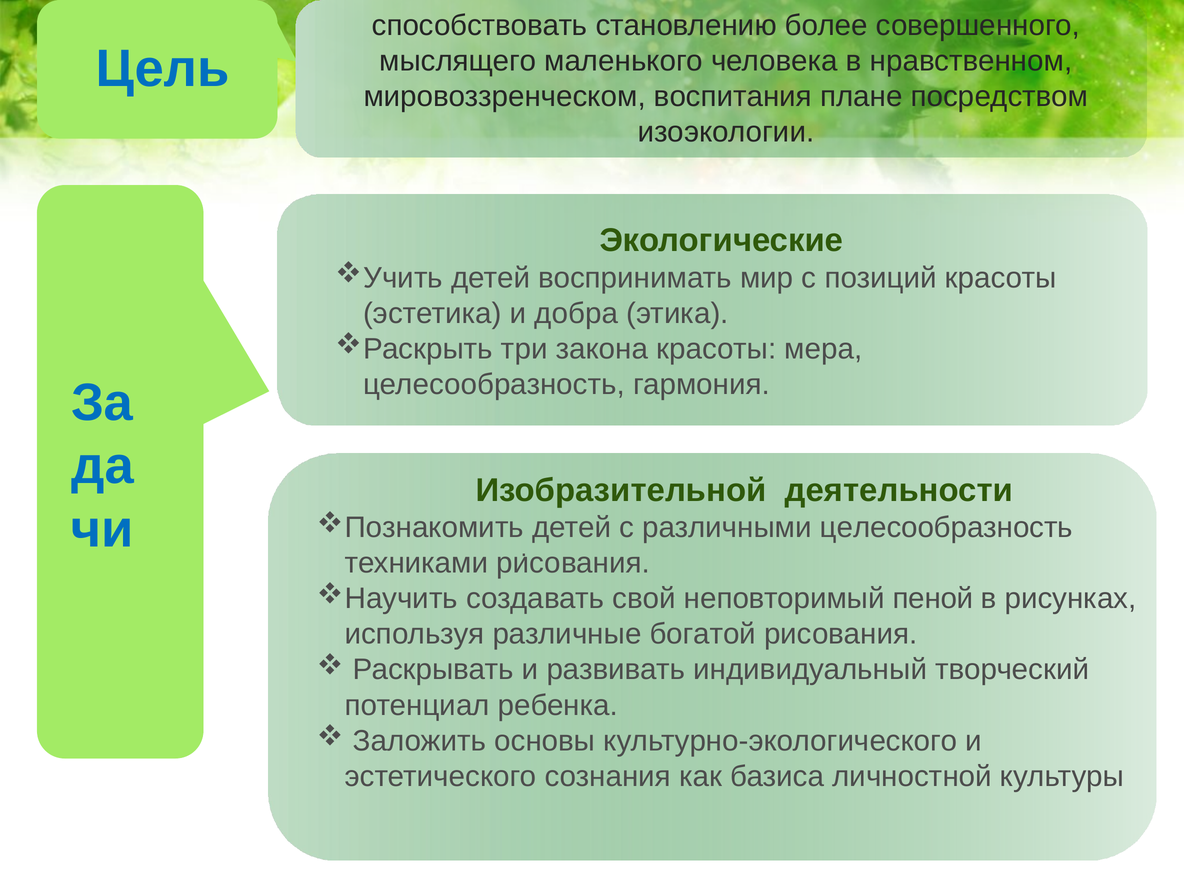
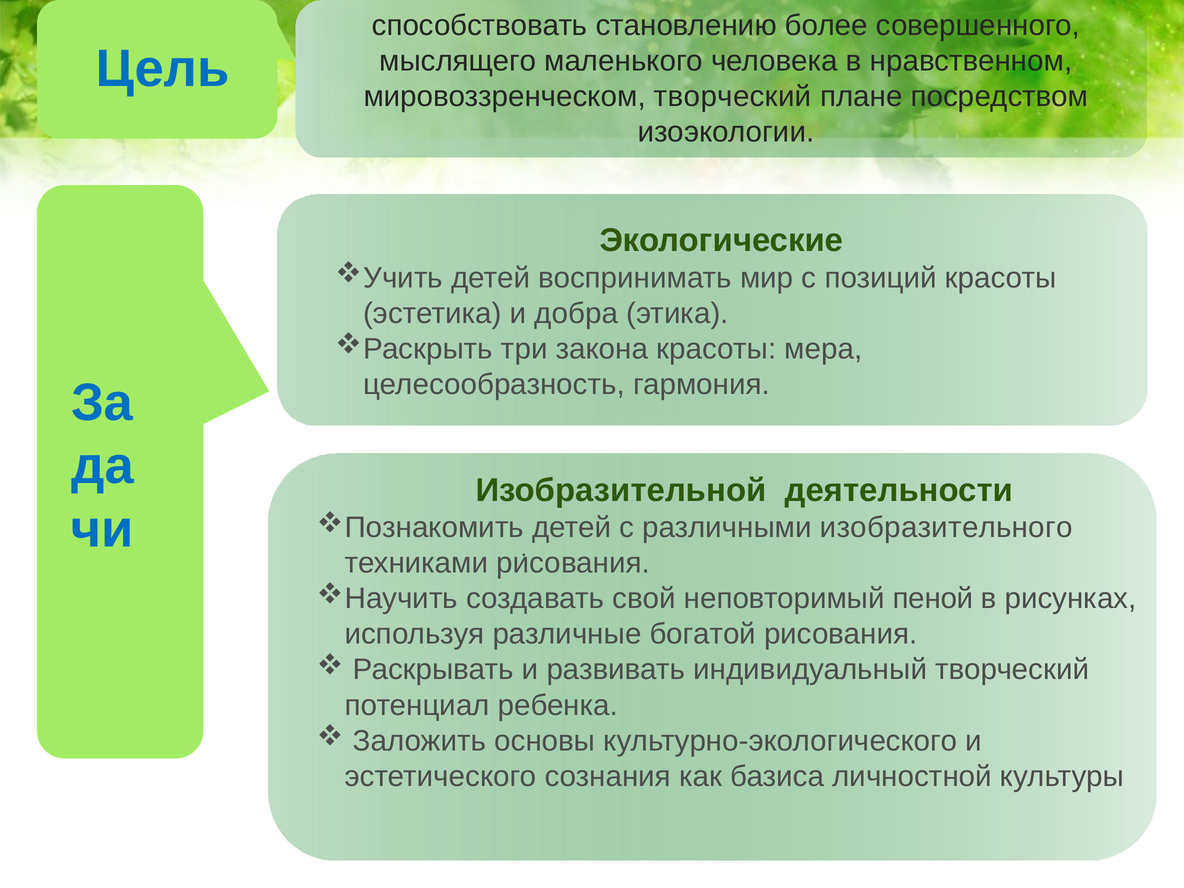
мировоззренческом воспитания: воспитания -> творческий (733, 97)
различными целесообразность: целесообразность -> изобразительного (946, 528)
